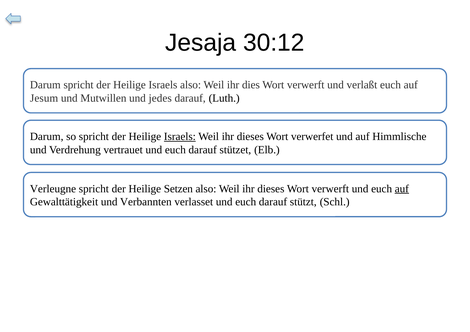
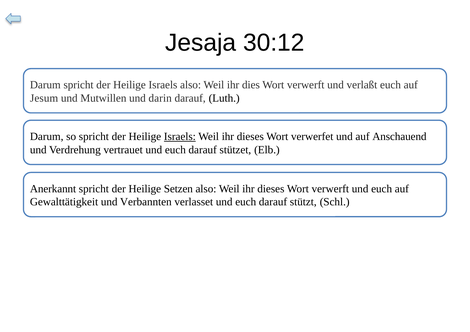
jedes: jedes -> darin (160, 98)
Himmlische: Himmlische -> Anschauend (399, 137)
Verleugne: Verleugne -> Anerkannt (53, 189)
auf underline: present -> none (402, 189)
